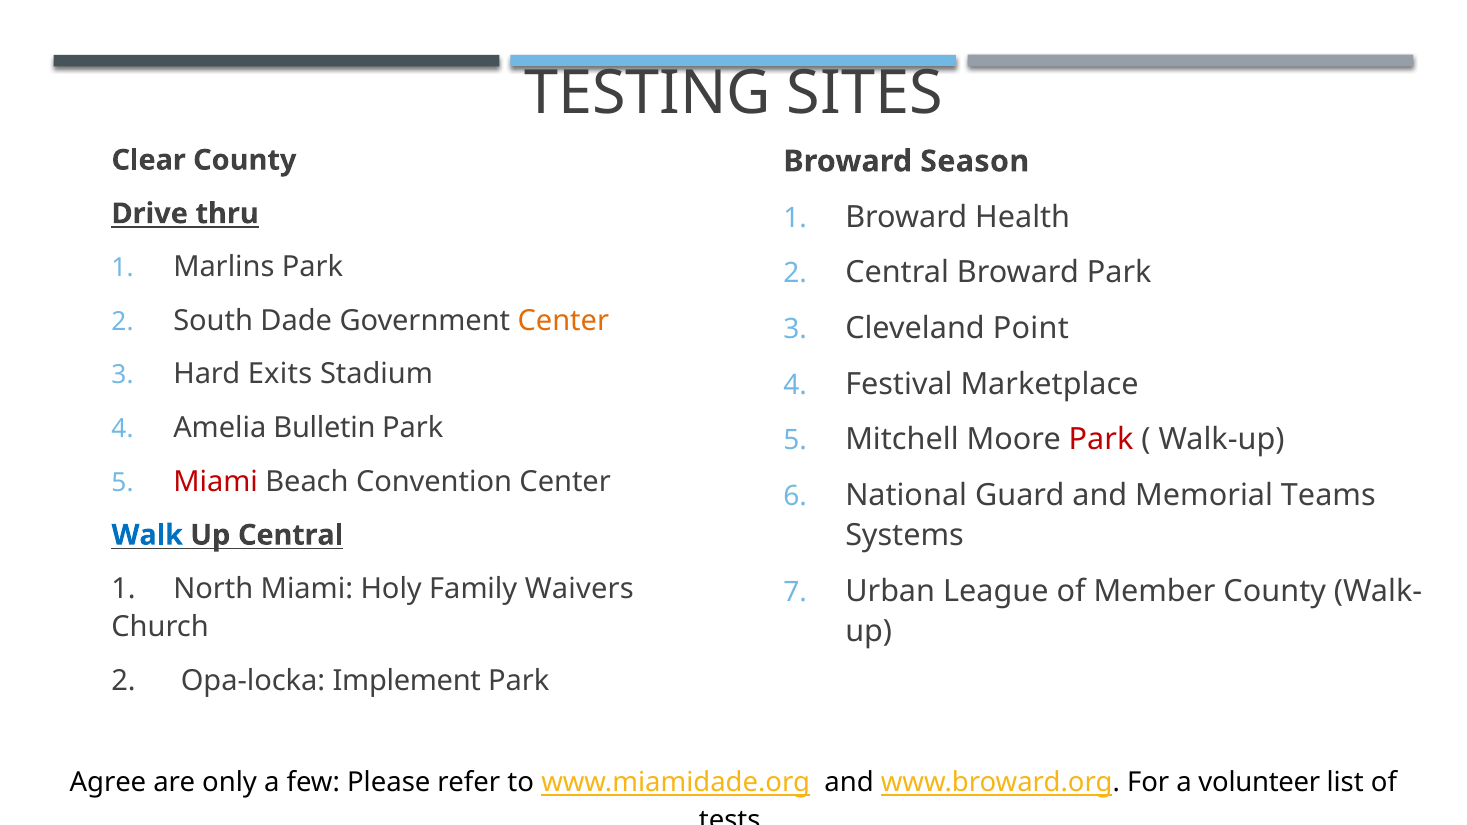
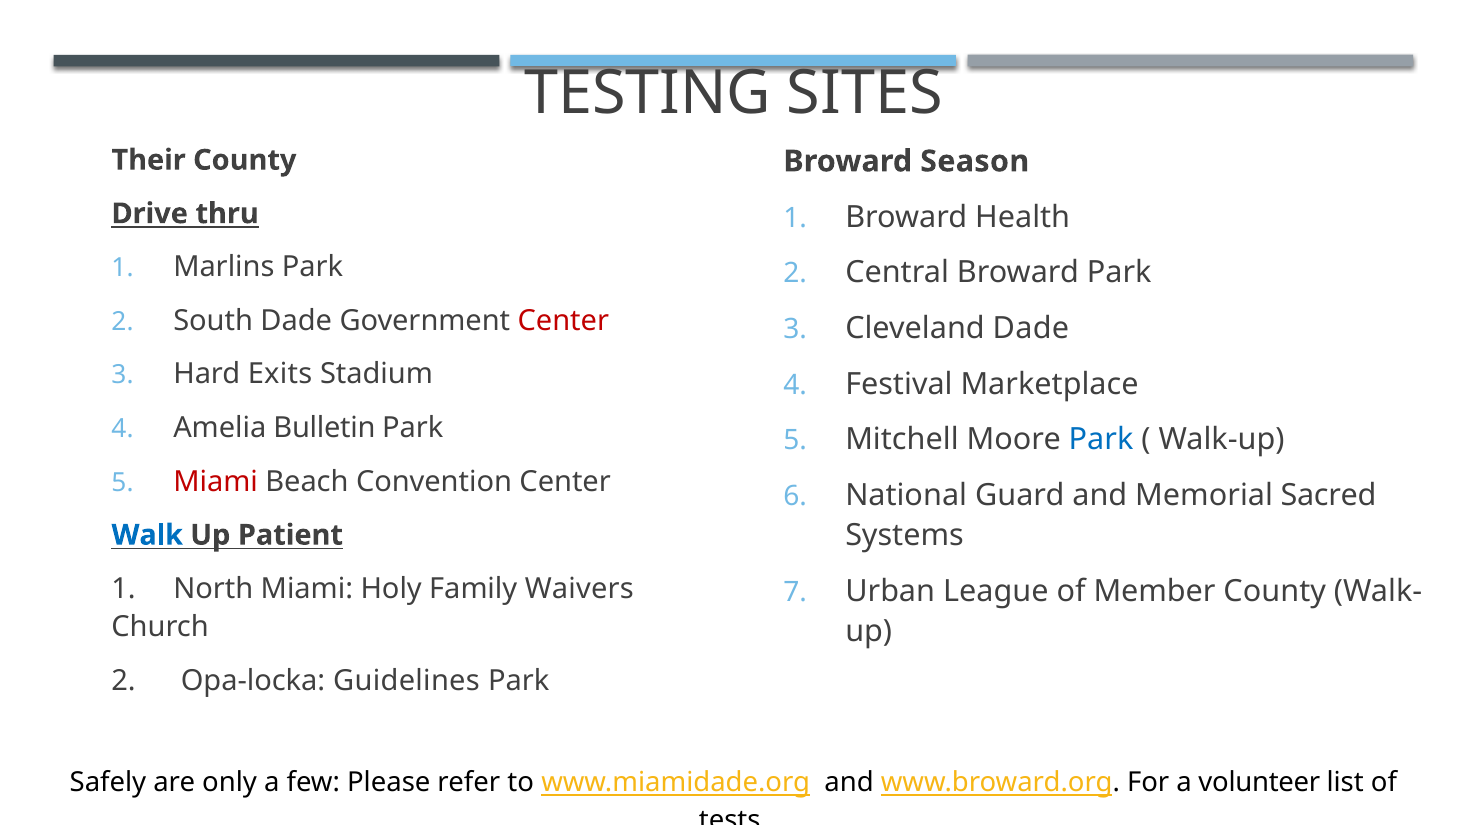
Clear: Clear -> Their (149, 160)
Center colour: orange -> red (563, 321)
Cleveland Point: Point -> Dade (1031, 328)
Park colour: red -> blue (1101, 440)
Teams: Teams -> Sacred (1329, 495)
Up Central: Central -> Patient (290, 535)
Implement: Implement -> Guidelines (407, 681)
Agree: Agree -> Safely (108, 783)
